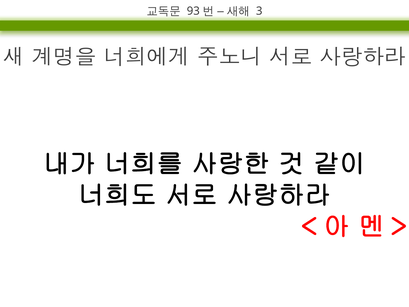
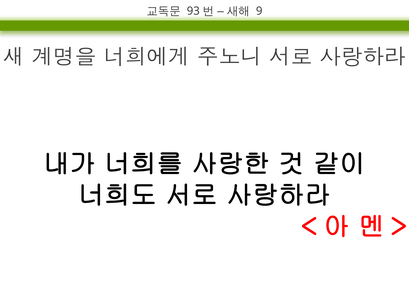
3: 3 -> 9 (259, 11)
